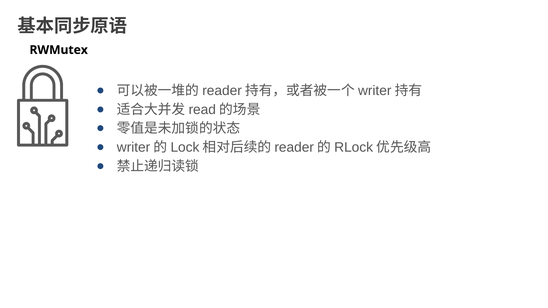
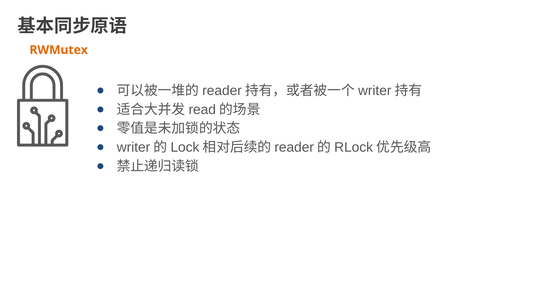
RWMutex colour: black -> orange (59, 50)
